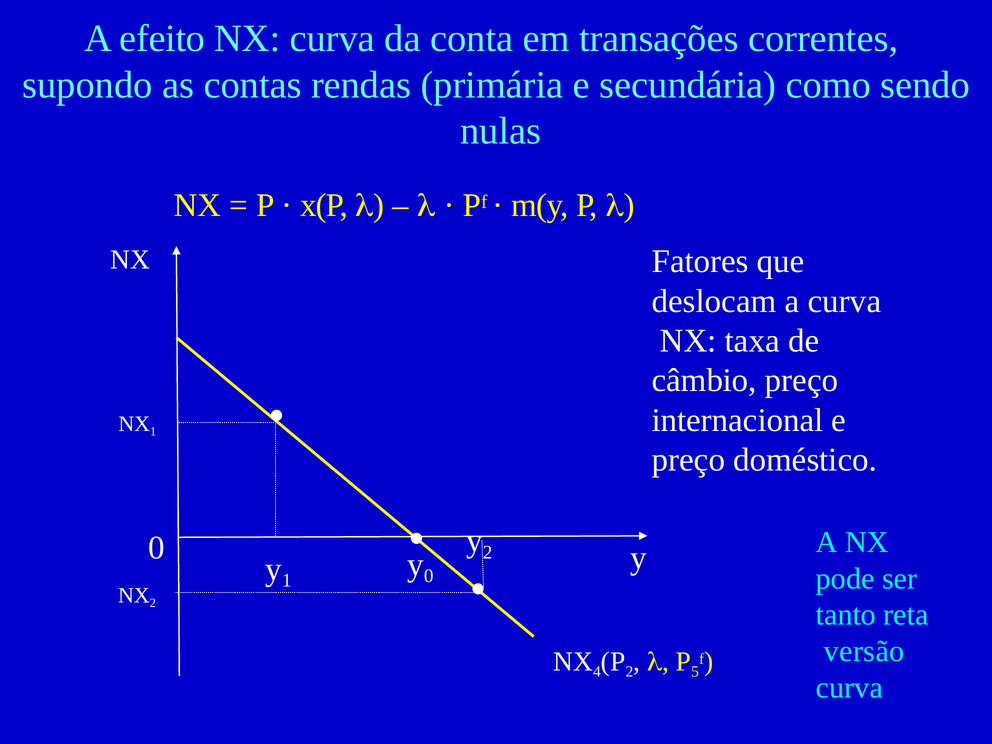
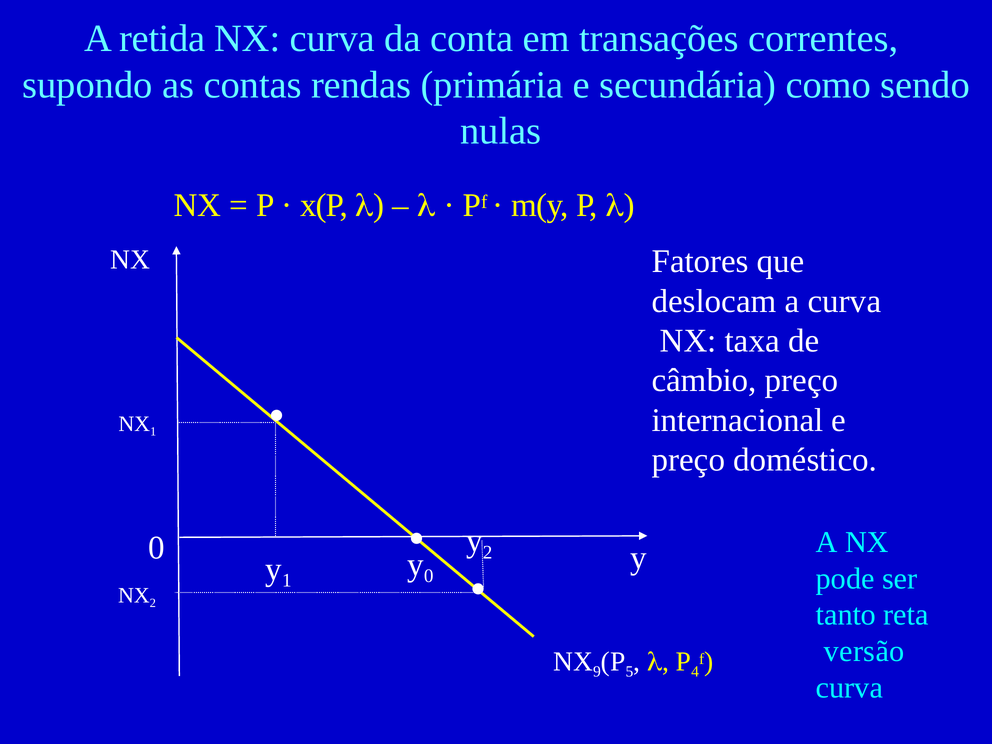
efeito: efeito -> retida (162, 38)
4: 4 -> 9 (597, 671)
P 2: 2 -> 5 (629, 671)
5: 5 -> 4 (695, 671)
